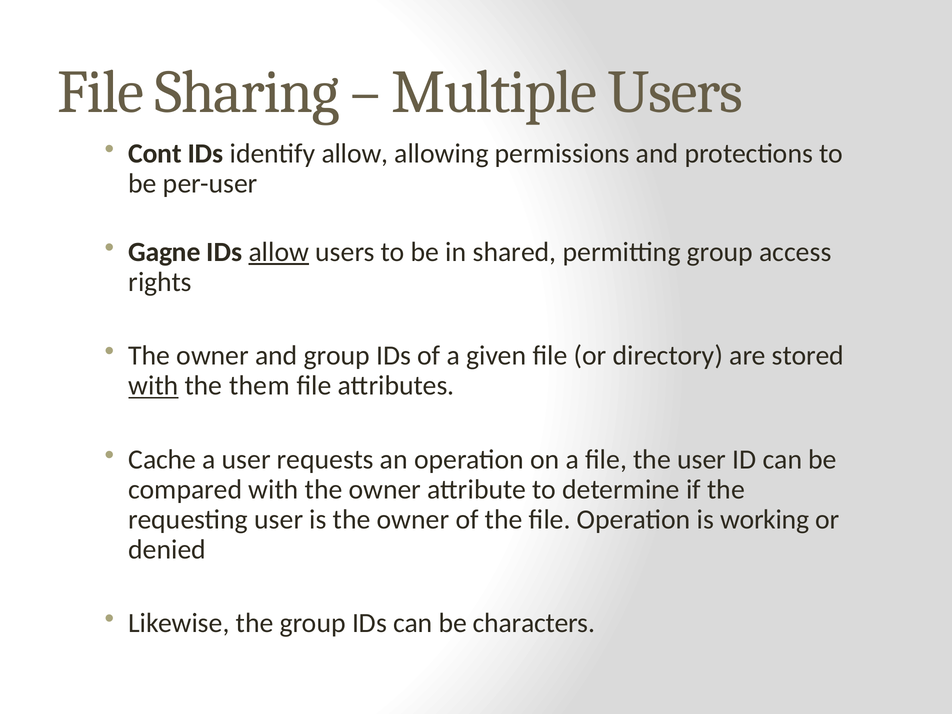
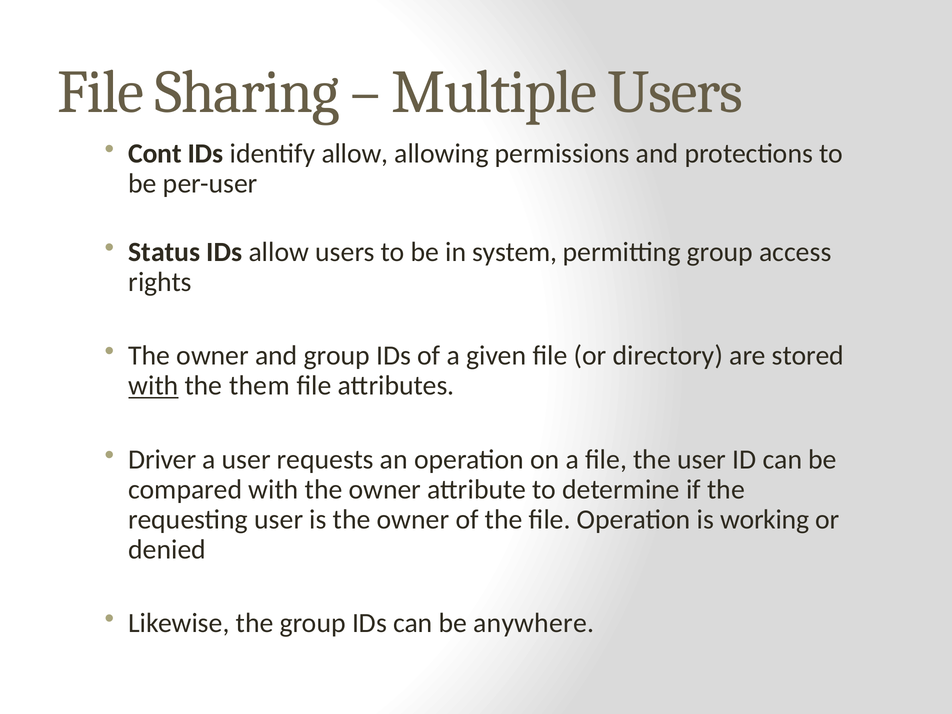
Gagne: Gagne -> Status (164, 252)
allow underline: present -> none (279, 252)
shared: shared -> system (515, 252)
Cache: Cache -> Driver (162, 460)
characters: characters -> anywhere (534, 623)
